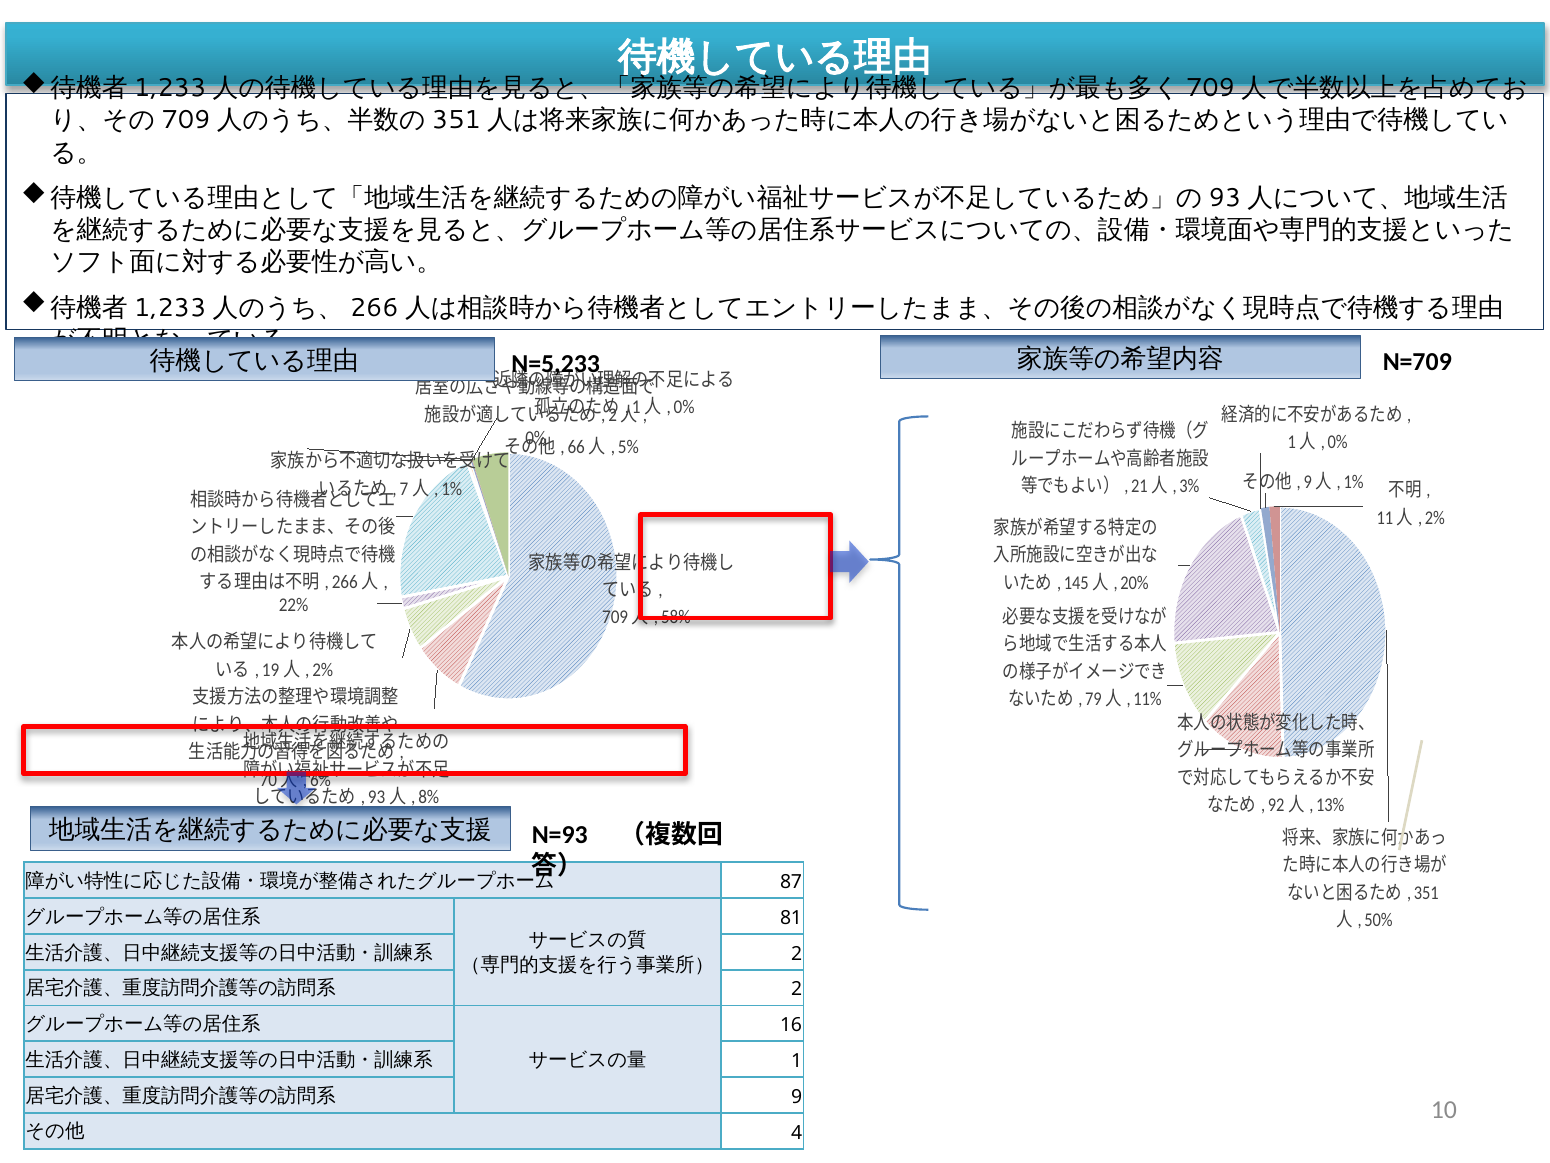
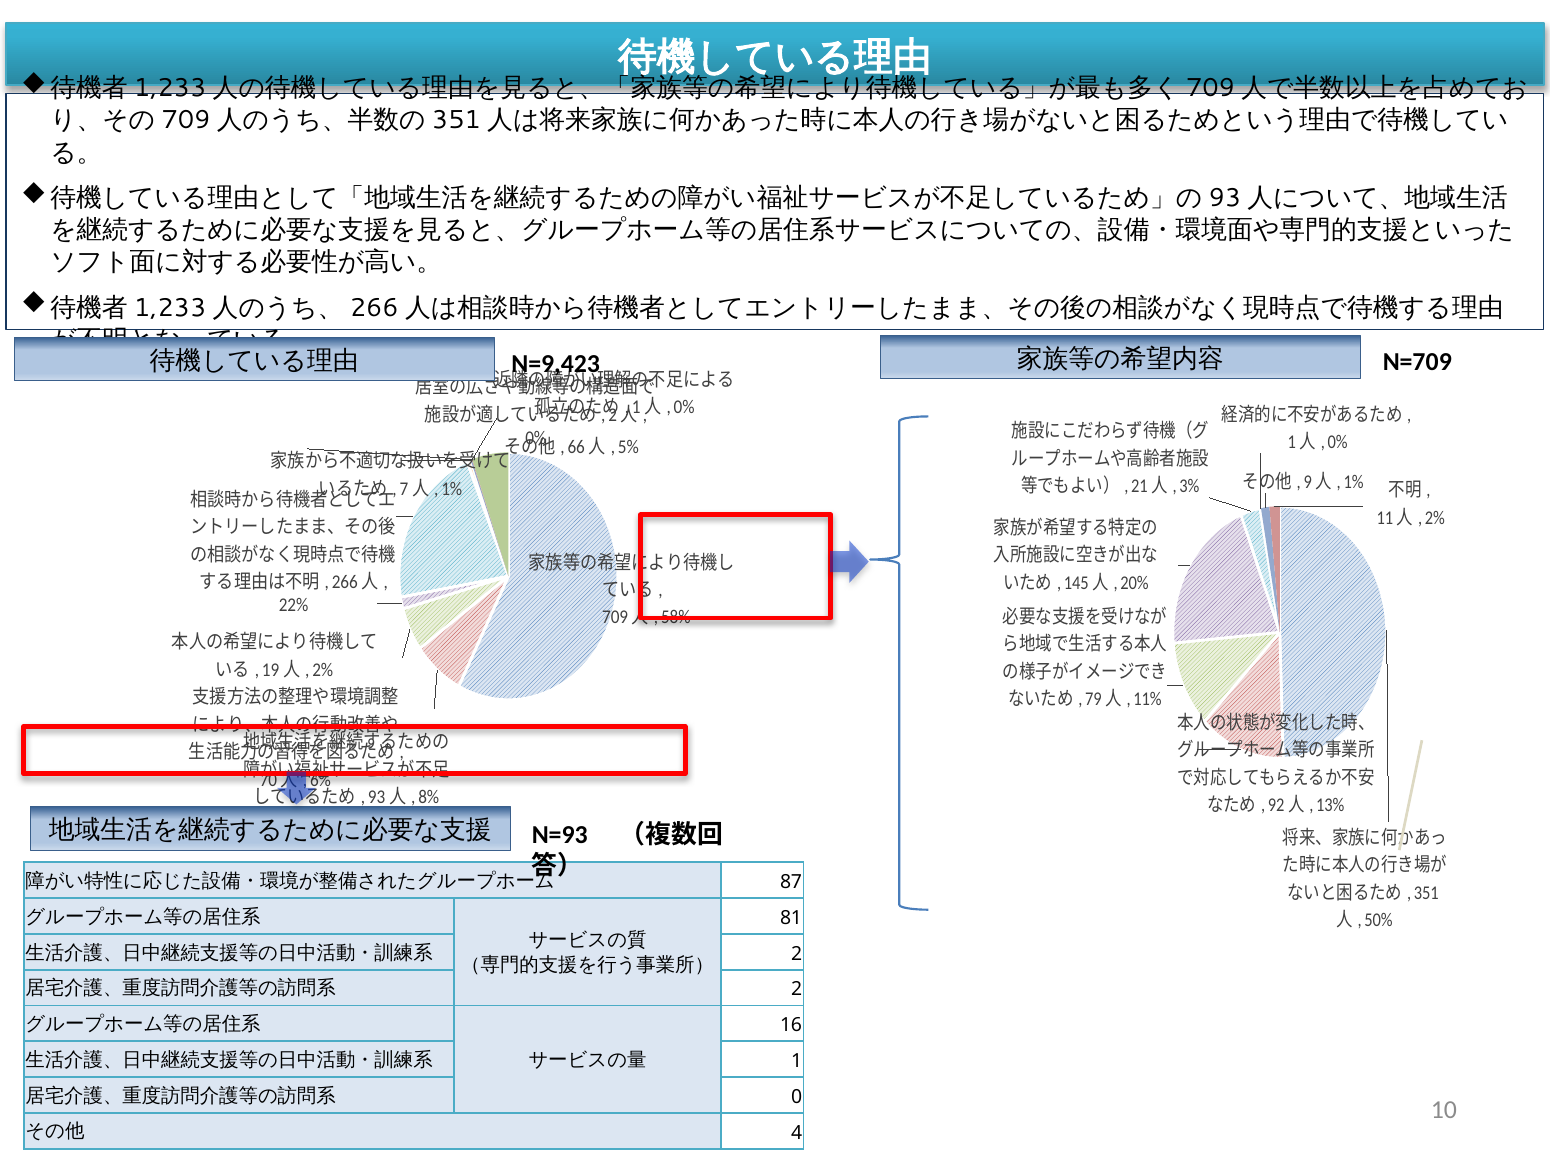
N=5,233: N=5,233 -> N=9,423 (556, 364)
9: 9 -> 0 (797, 1096)
